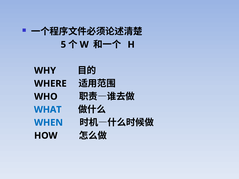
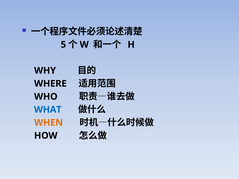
WHEN colour: blue -> orange (49, 123)
